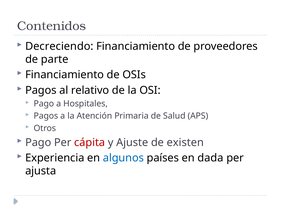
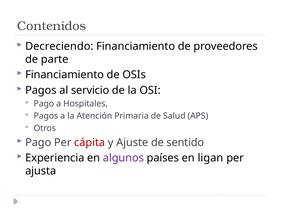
relativo: relativo -> servicio (90, 90)
existen: existen -> sentido (185, 142)
algunos colour: blue -> purple (123, 158)
dada: dada -> ligan (211, 158)
